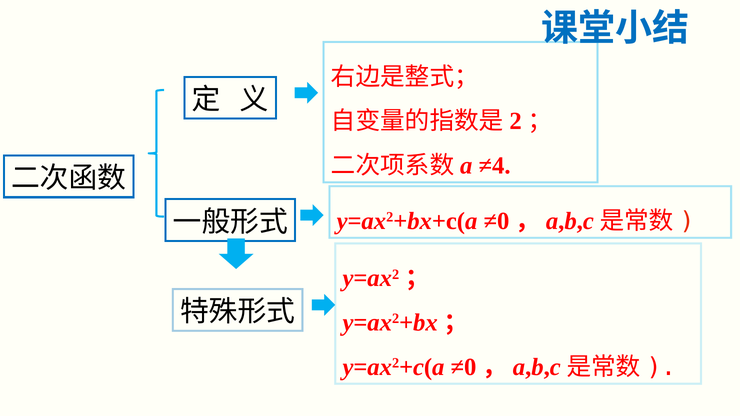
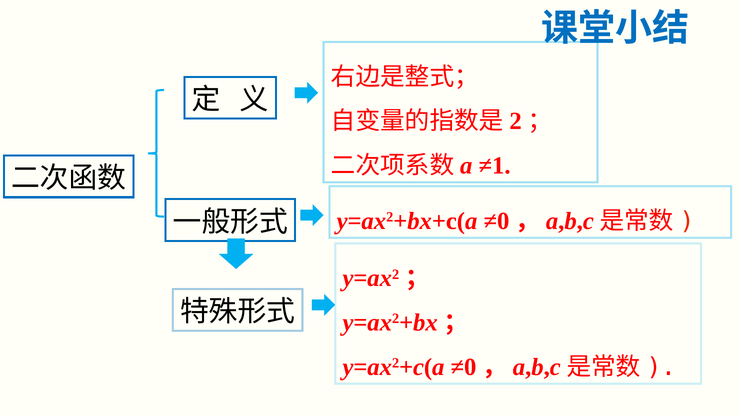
≠4: ≠4 -> ≠1 (495, 166)
